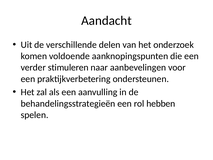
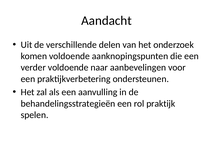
verder stimuleren: stimuleren -> voldoende (68, 67)
hebben: hebben -> praktijk (161, 103)
